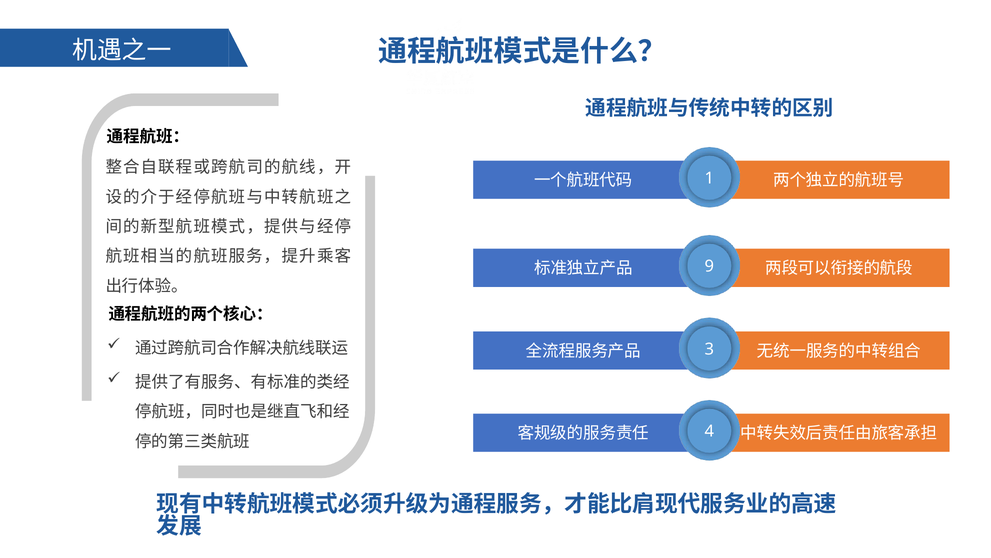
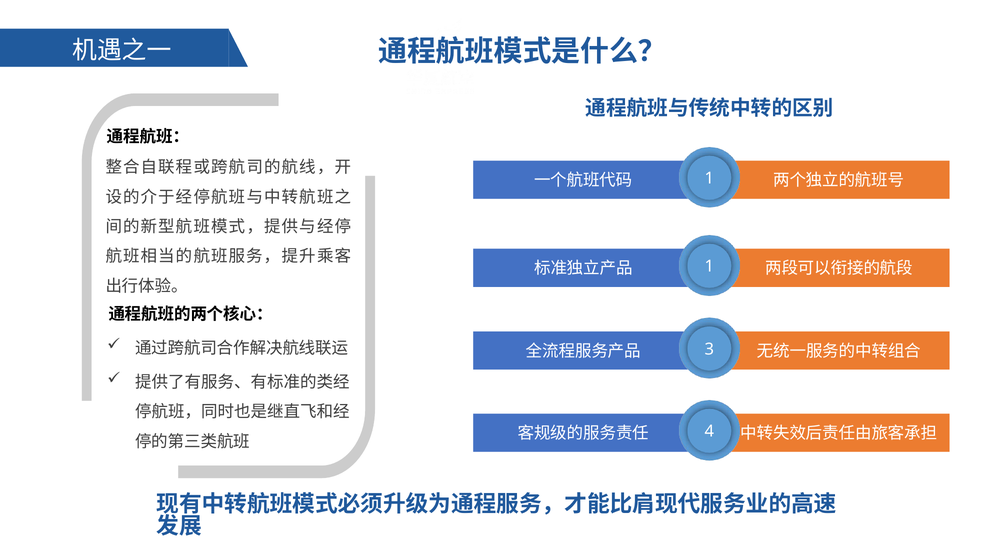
9: 9 -> 1 (709, 266)
